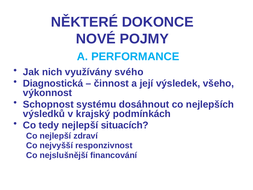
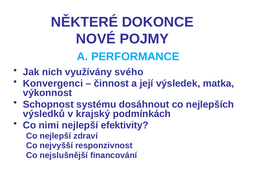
Diagnostická: Diagnostická -> Konvergenci (53, 83)
všeho: všeho -> matka (218, 83)
tedy: tedy -> nimi (49, 125)
situacích: situacích -> efektivity (125, 125)
